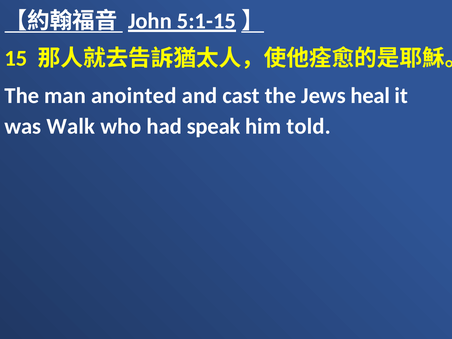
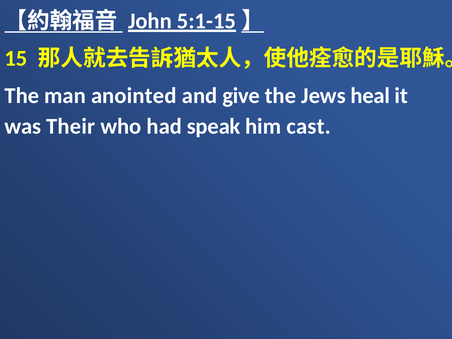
cast: cast -> give (241, 96)
Walk: Walk -> Their (71, 126)
told: told -> cast (309, 126)
